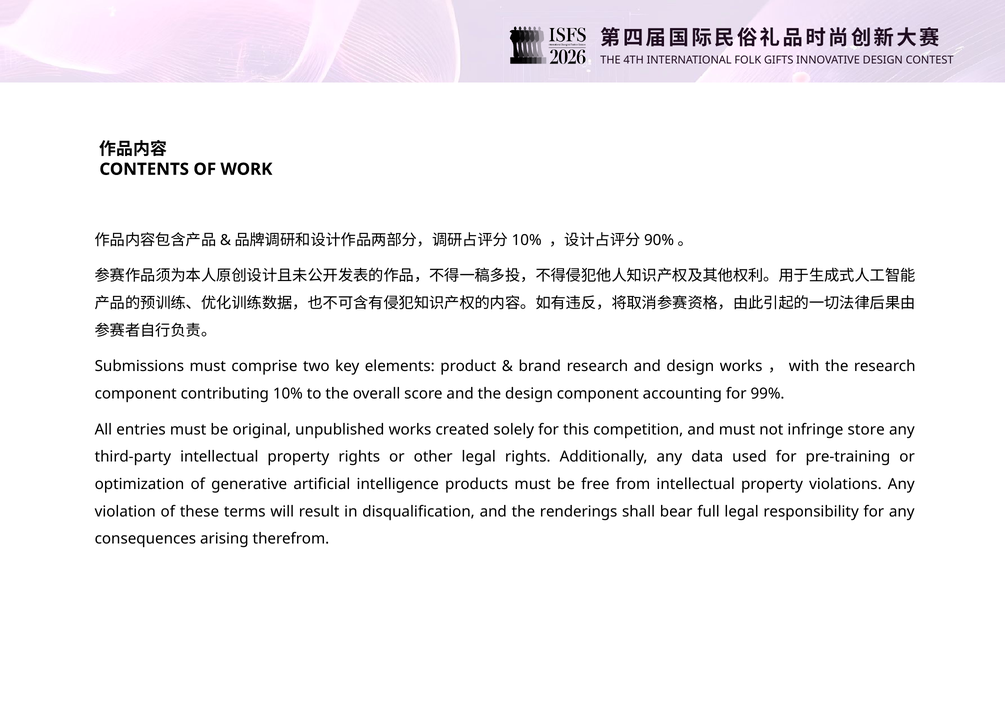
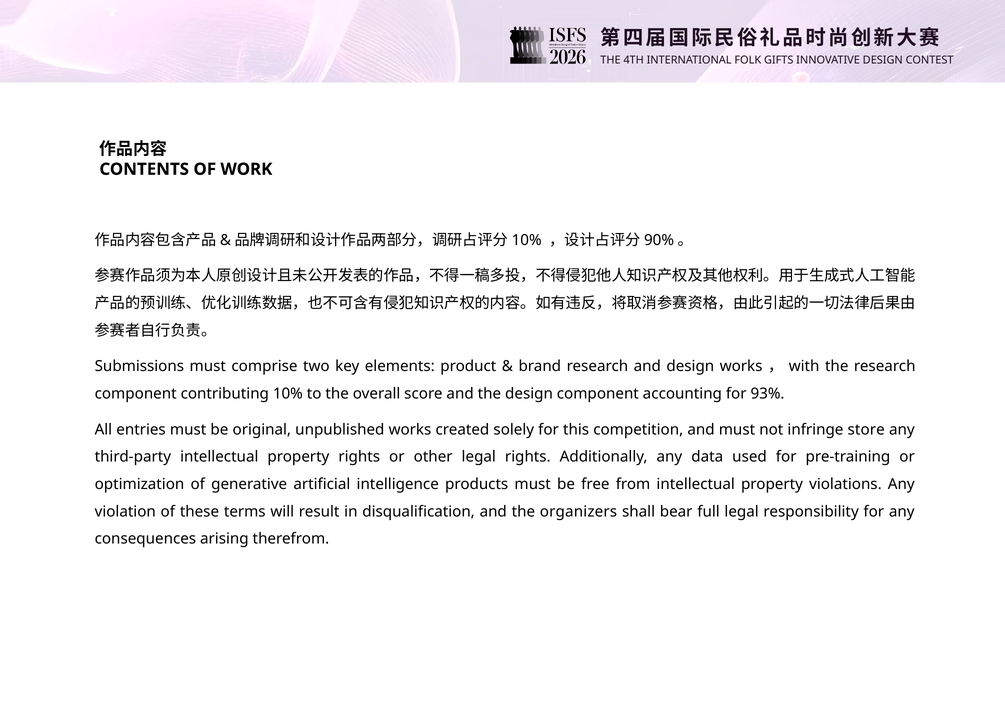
99%: 99% -> 93% (768, 394)
renderings: renderings -> organizers (578, 511)
